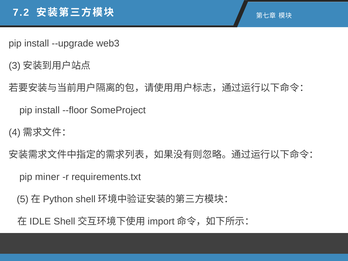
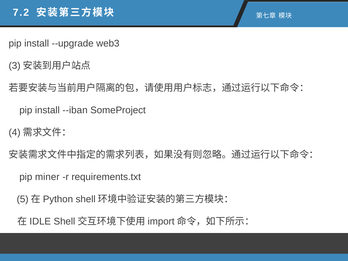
--floor: --floor -> --iban (75, 110)
